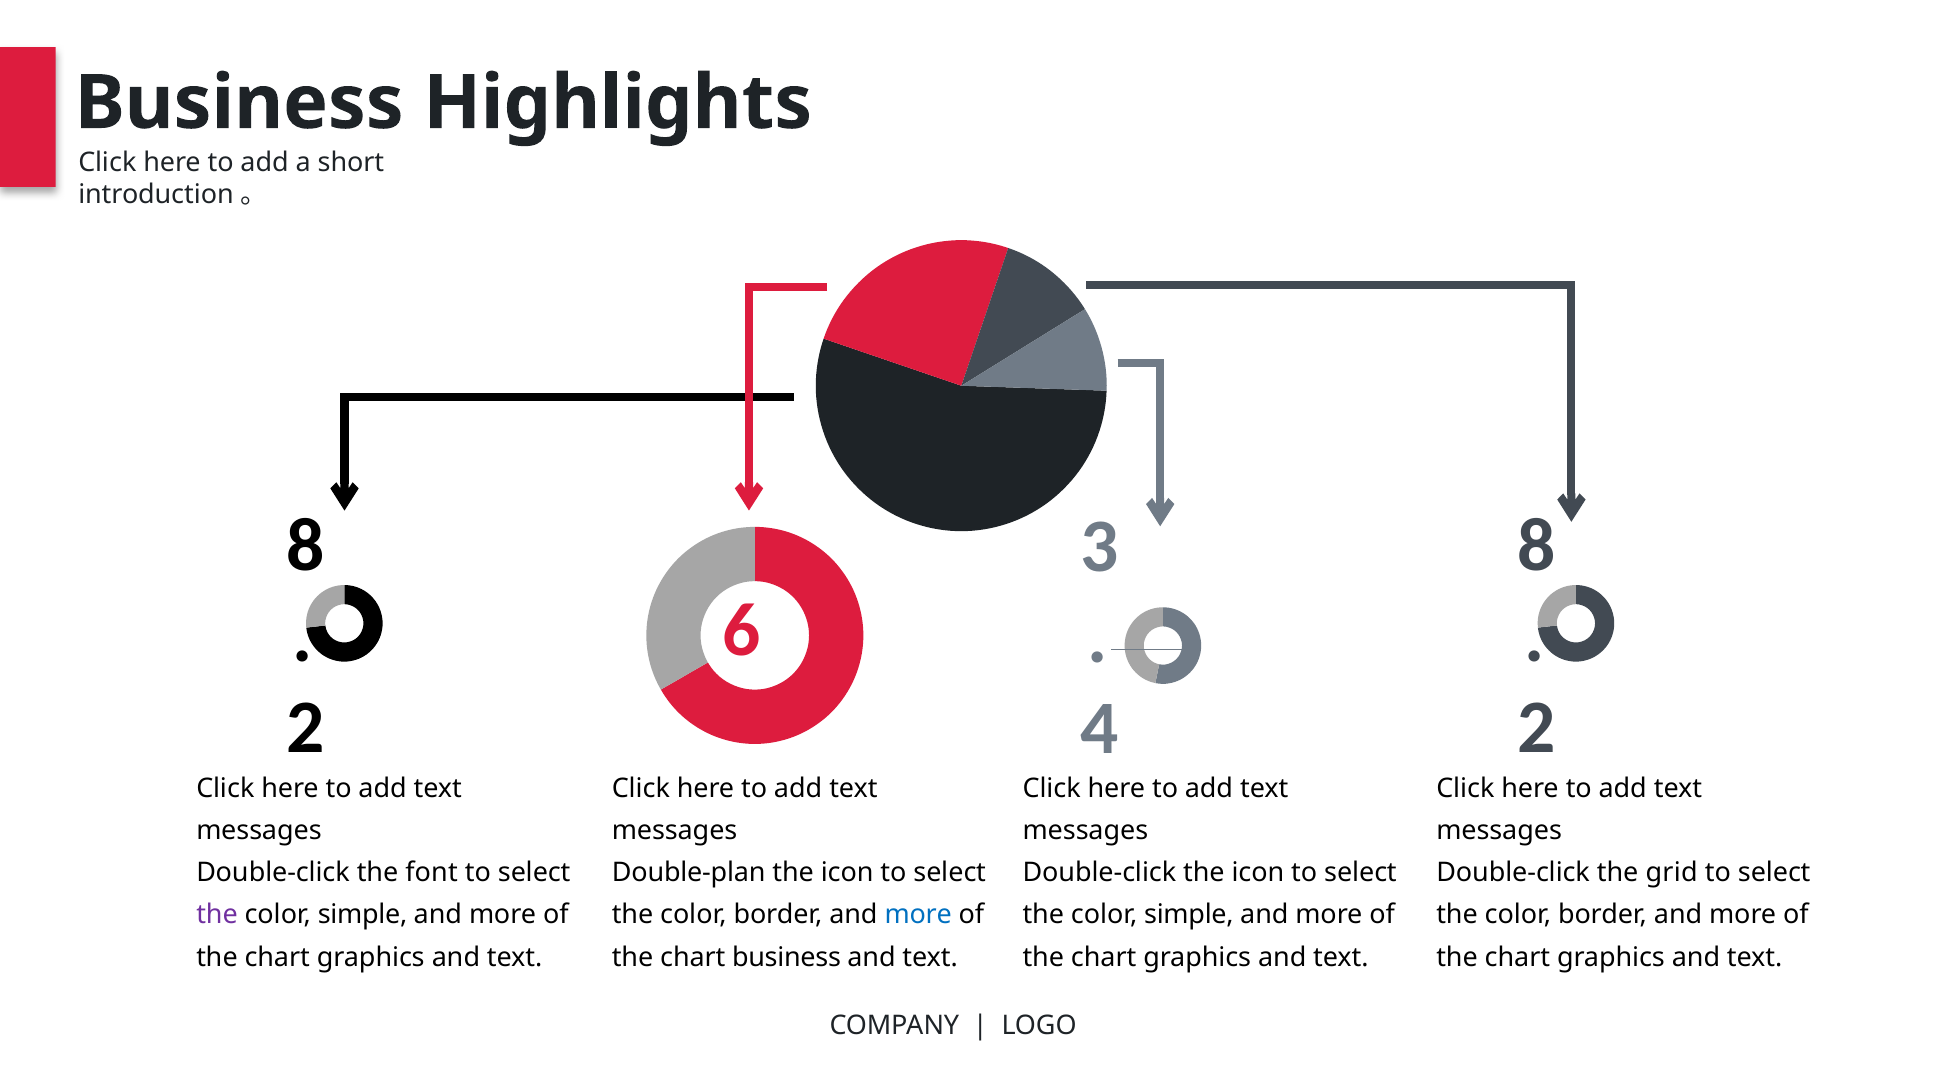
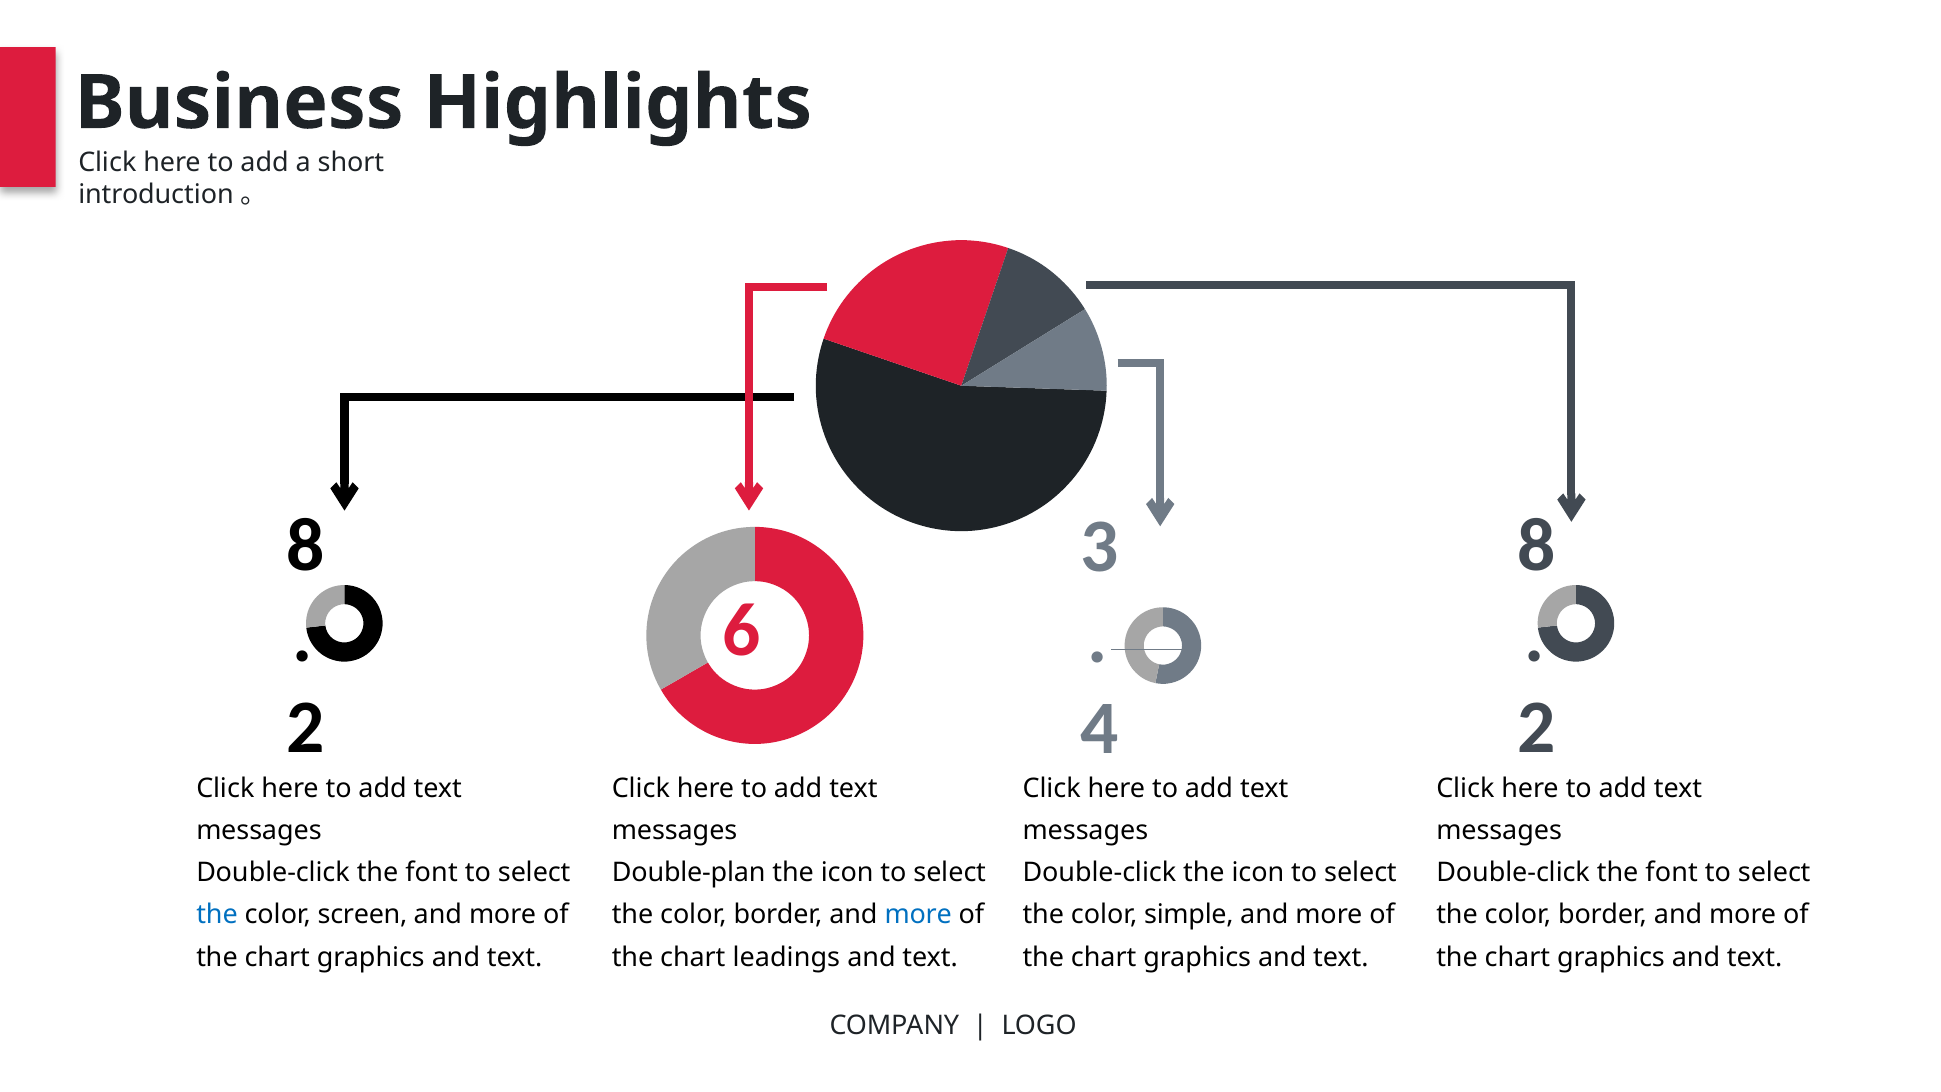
grid: grid -> font (1672, 873)
the colour: purple -> blue (217, 915)
simple: simple -> screen (363, 915)
chart business: business -> leadings (786, 957)
